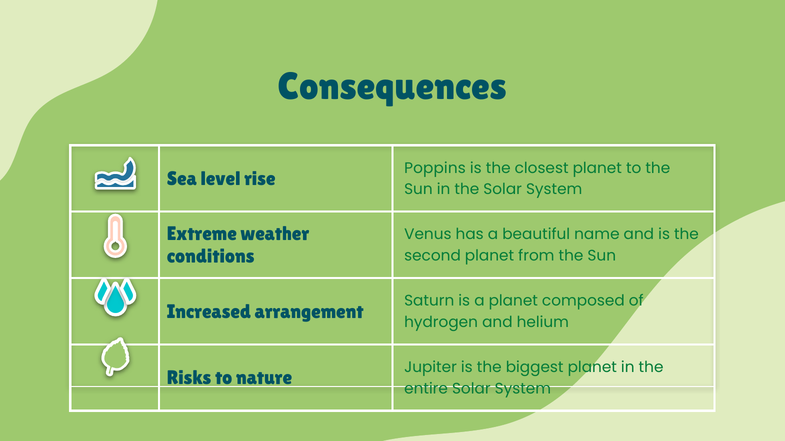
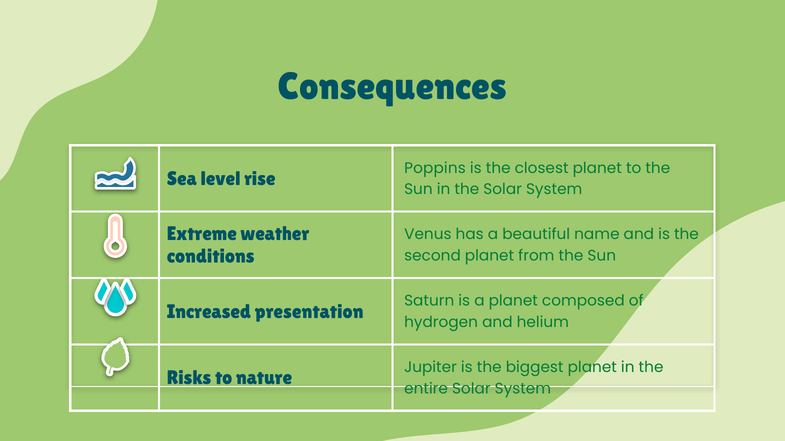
arrangement: arrangement -> presentation (309, 312)
